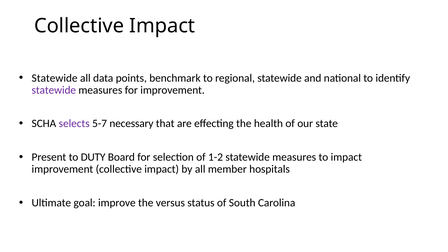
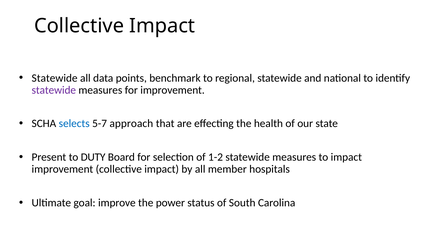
selects colour: purple -> blue (74, 124)
necessary: necessary -> approach (131, 124)
versus: versus -> power (170, 203)
